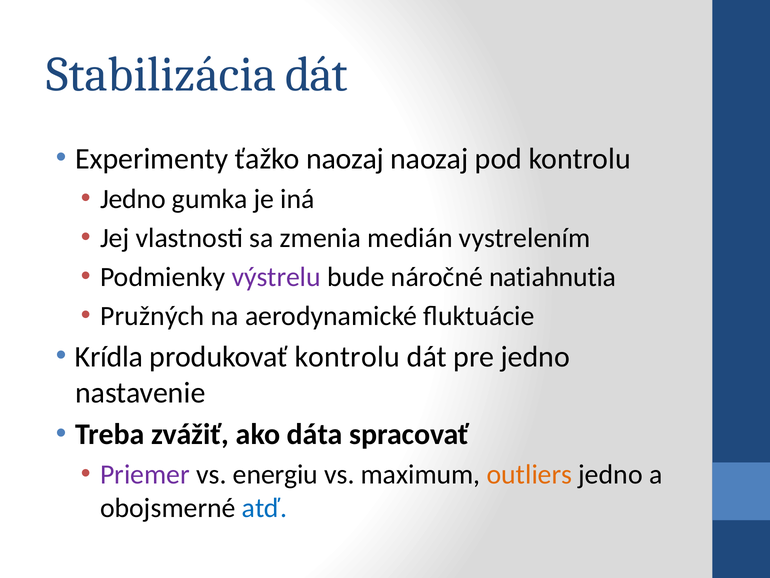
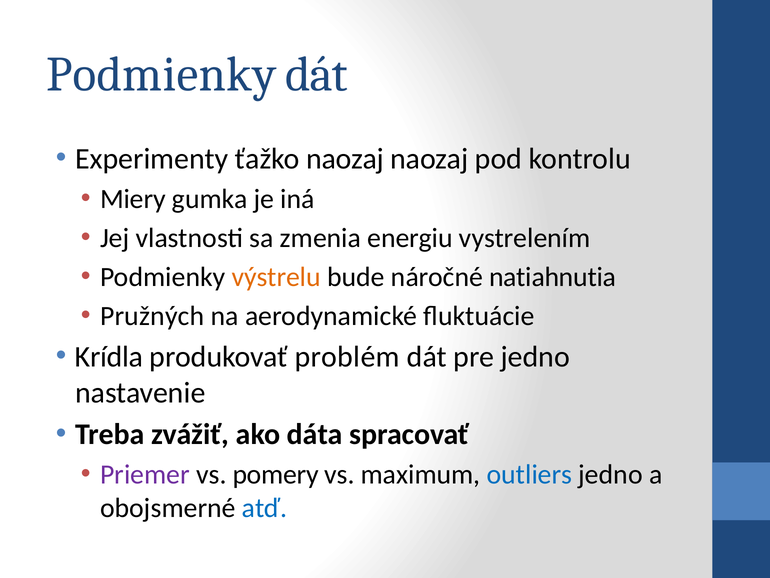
Stabilizácia: Stabilizácia -> Podmienky (161, 75)
Jedno: Jedno -> Miery (133, 199)
medián: medián -> energiu (410, 238)
výstrelu colour: purple -> orange (276, 277)
produkovať kontrolu: kontrolu -> problém (347, 356)
energiu: energiu -> pomery (276, 474)
outliers colour: orange -> blue (529, 474)
